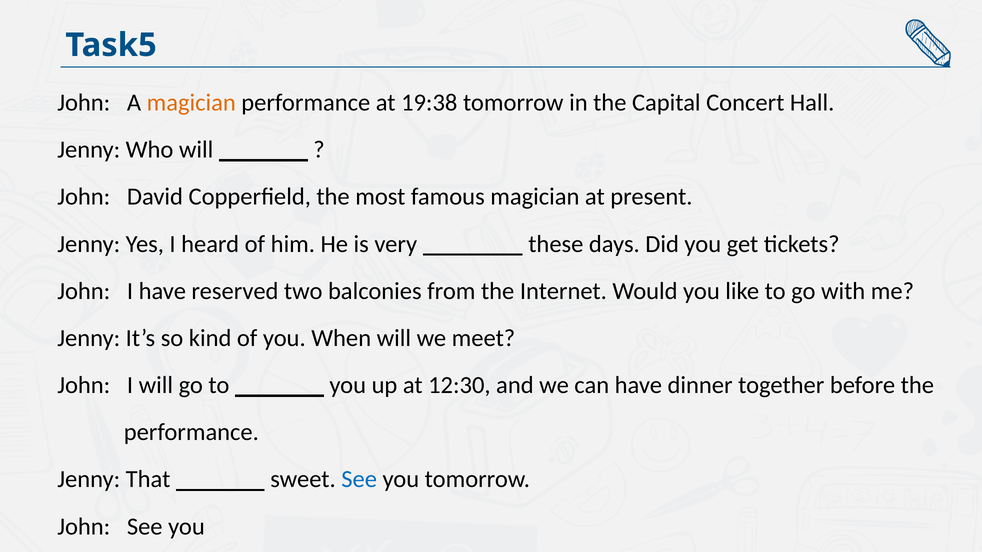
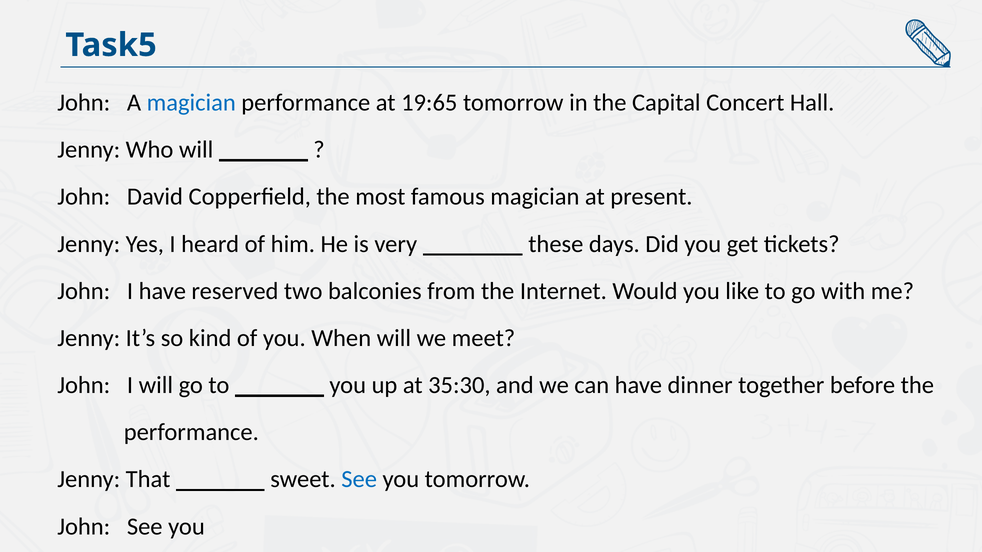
magician colour: orange -> blue (191, 103)
19:38: 19:38 -> 19:65 (429, 103)
12:30: 12:30 -> 35:30 (459, 385)
